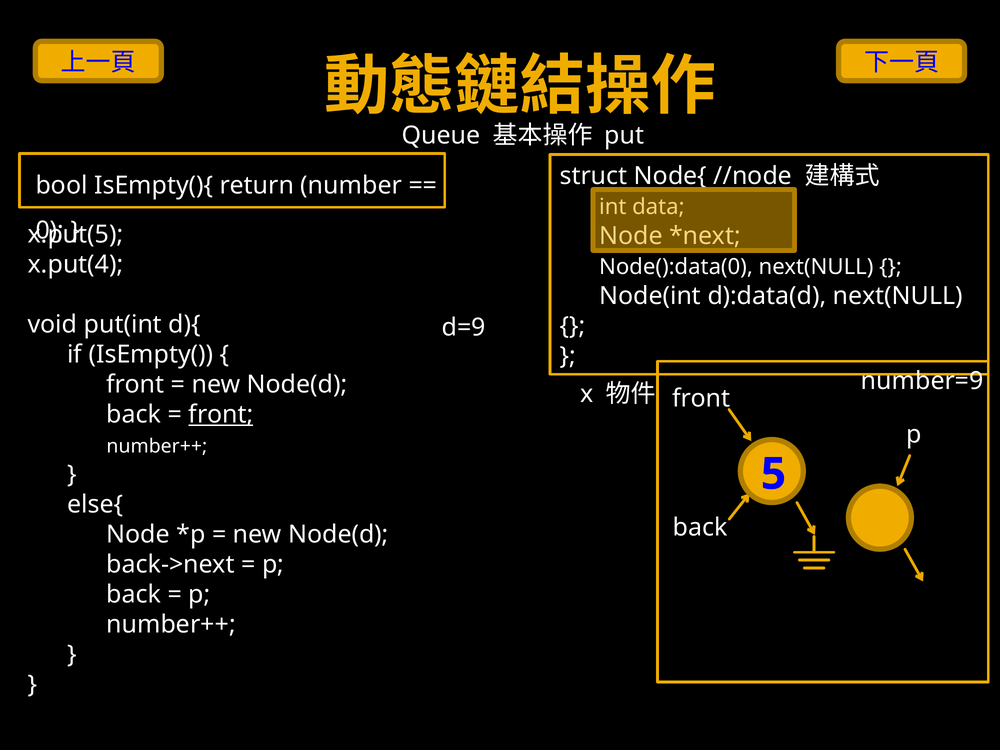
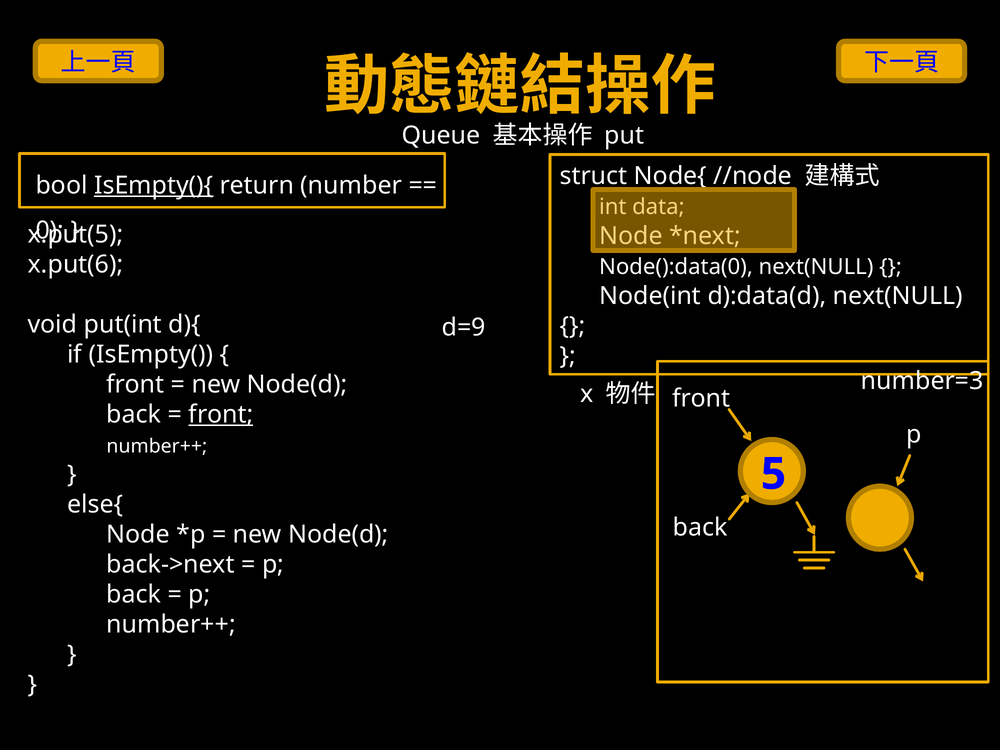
IsEmpty(){ underline: none -> present (154, 185)
x.put(4: x.put(4 -> x.put(6 (76, 264)
number=9: number=9 -> number=3 (922, 381)
